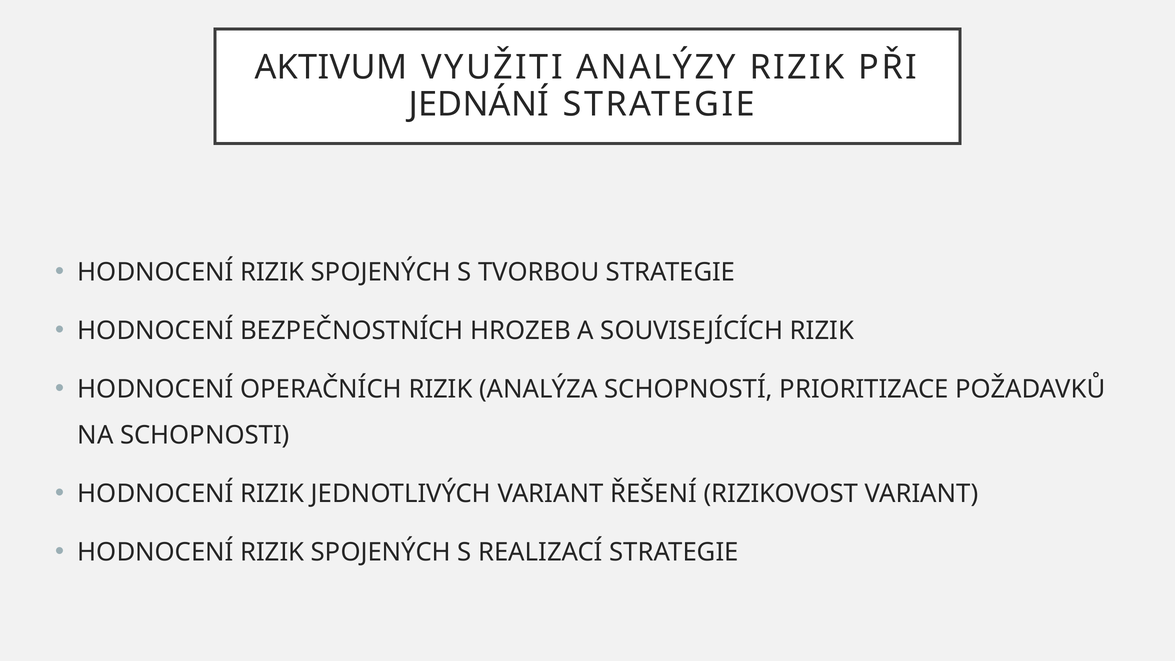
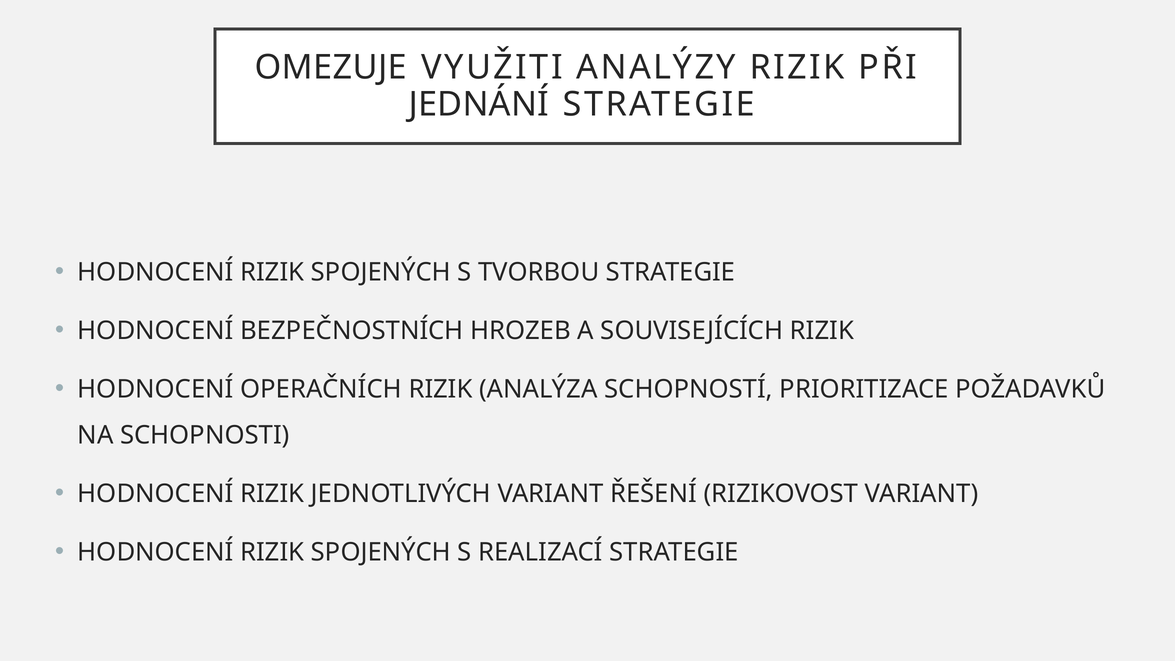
AKTIVUM: AKTIVUM -> OMEZUJE (331, 68)
